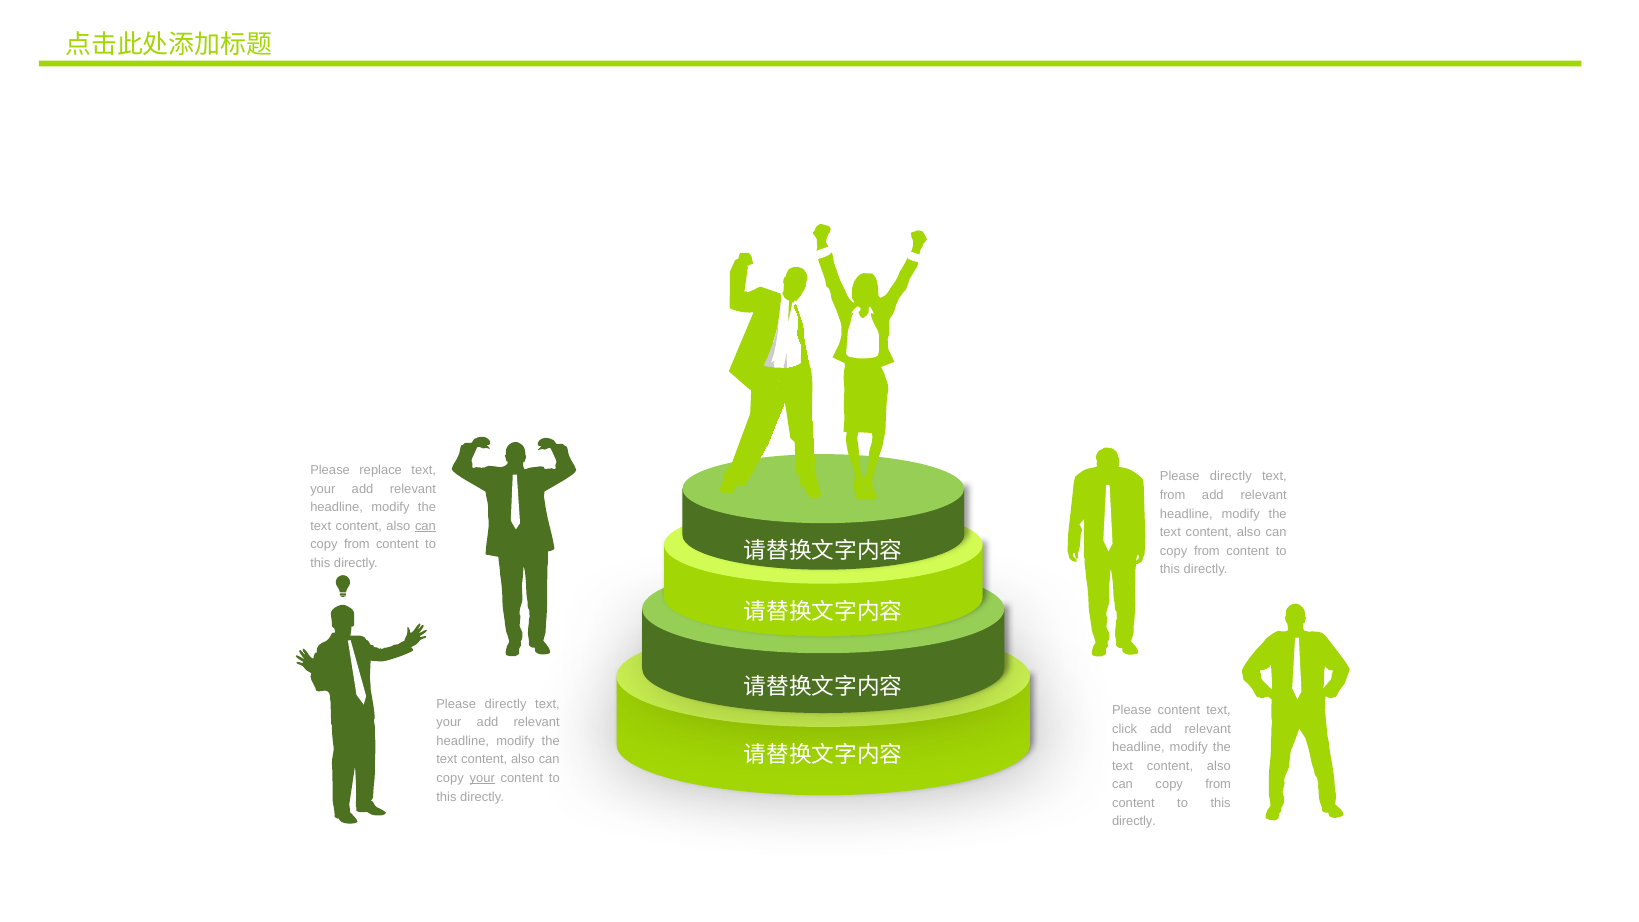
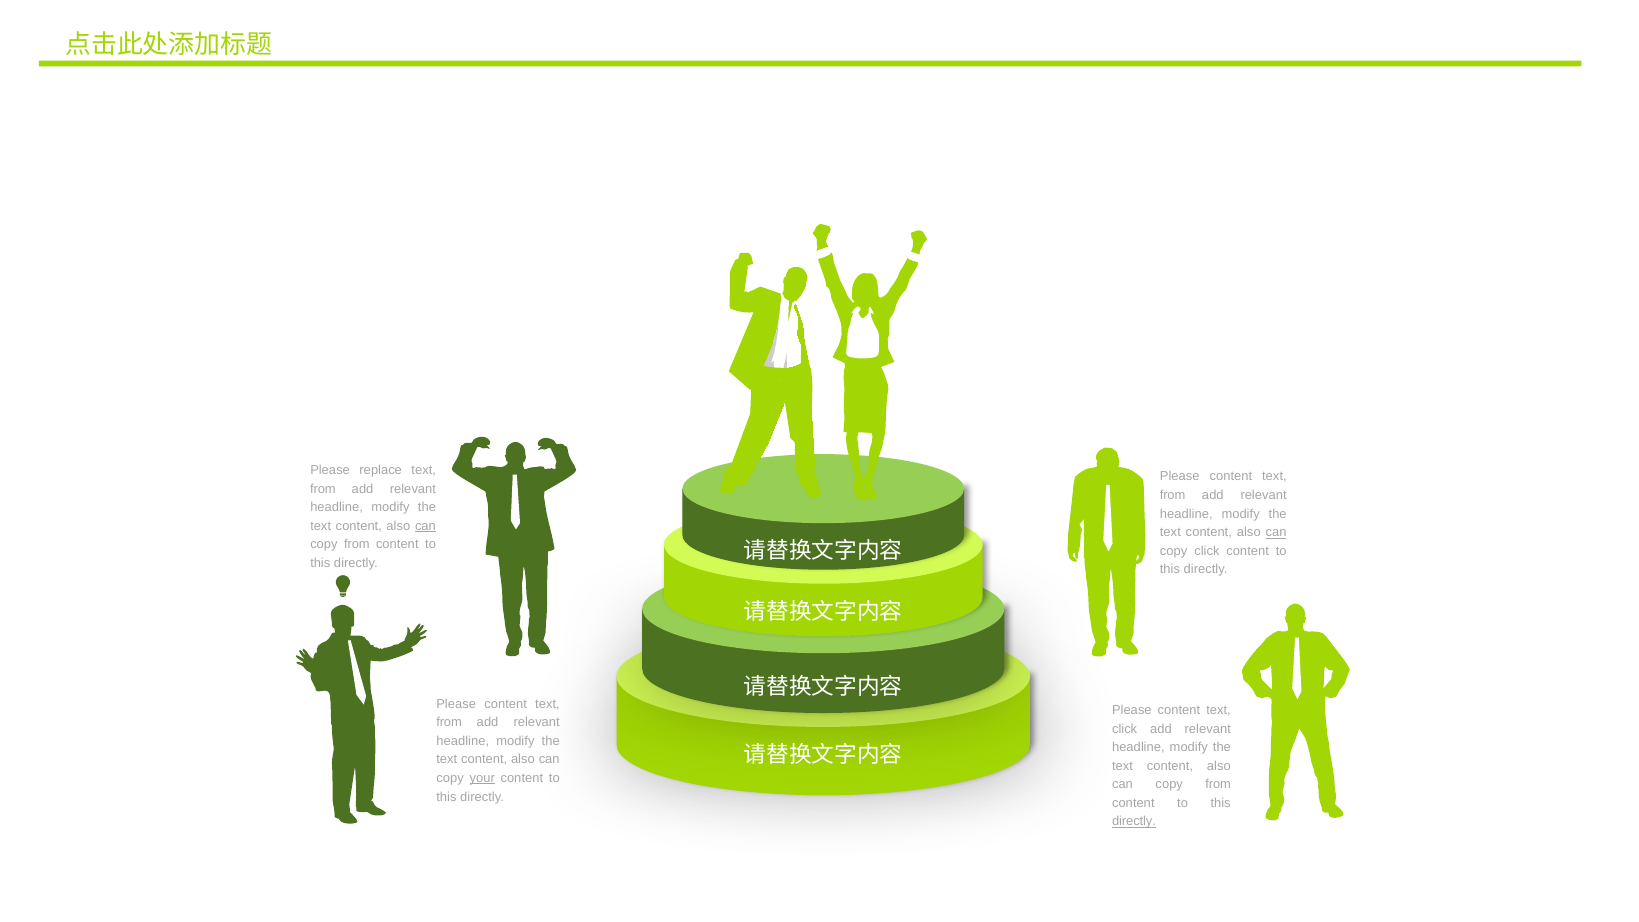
directly: directly -> content (1231, 477)
your: your -> from (323, 489)
can underline: none -> present (1276, 532)
from: from -> click (1207, 551)
directly: directly -> content (506, 704)
your: your -> from (449, 722)
directly underline: none -> present (1134, 822)
